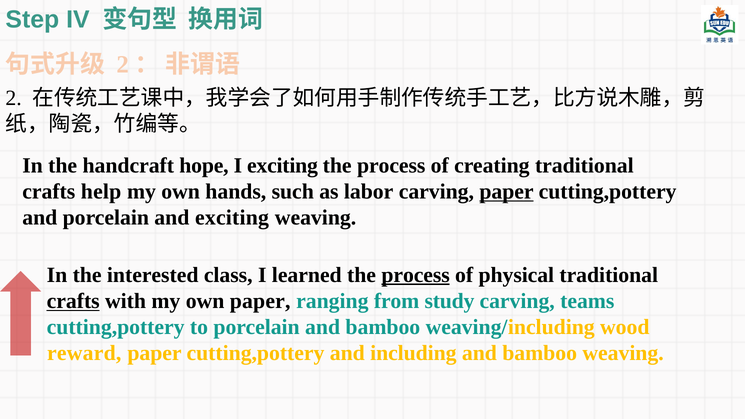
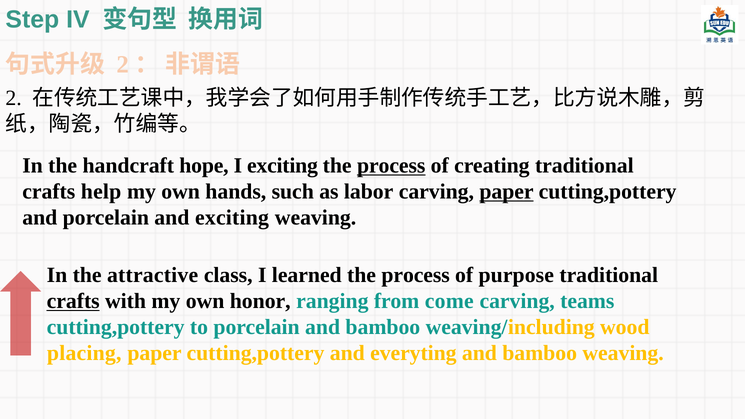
process underline: none -> present (391, 166)
interested: interested -> attractive (153, 275)
process underline: present -> none (416, 275)
physical: physical -> purpose (516, 275)
own paper: paper -> honor (260, 301)
study: study -> come (449, 301)
reward: reward -> placing (84, 353)
including: including -> everyting (413, 353)
